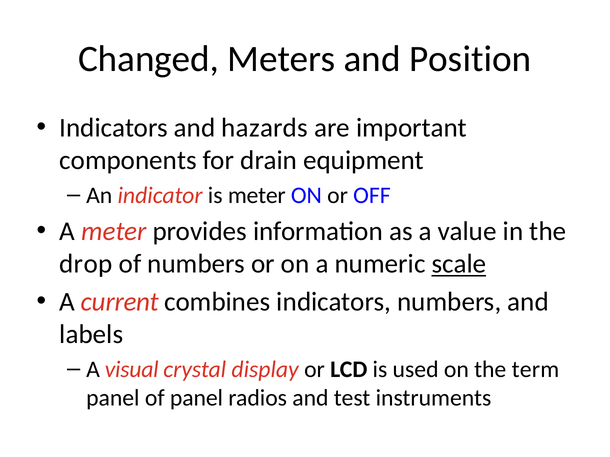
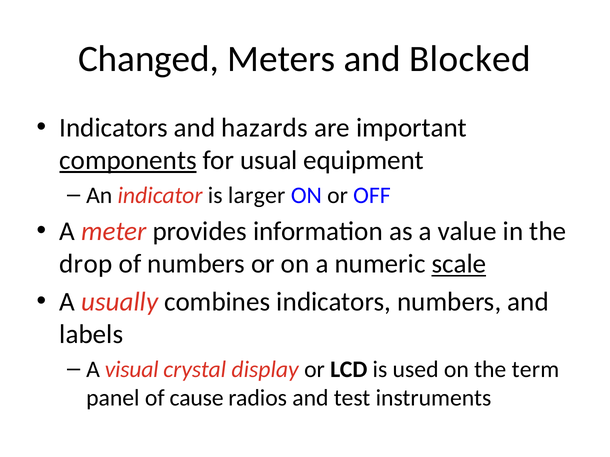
Position: Position -> Blocked (470, 59)
components underline: none -> present (128, 161)
drain: drain -> usual (269, 161)
is meter: meter -> larger (257, 196)
current: current -> usually (120, 302)
of panel: panel -> cause (197, 398)
